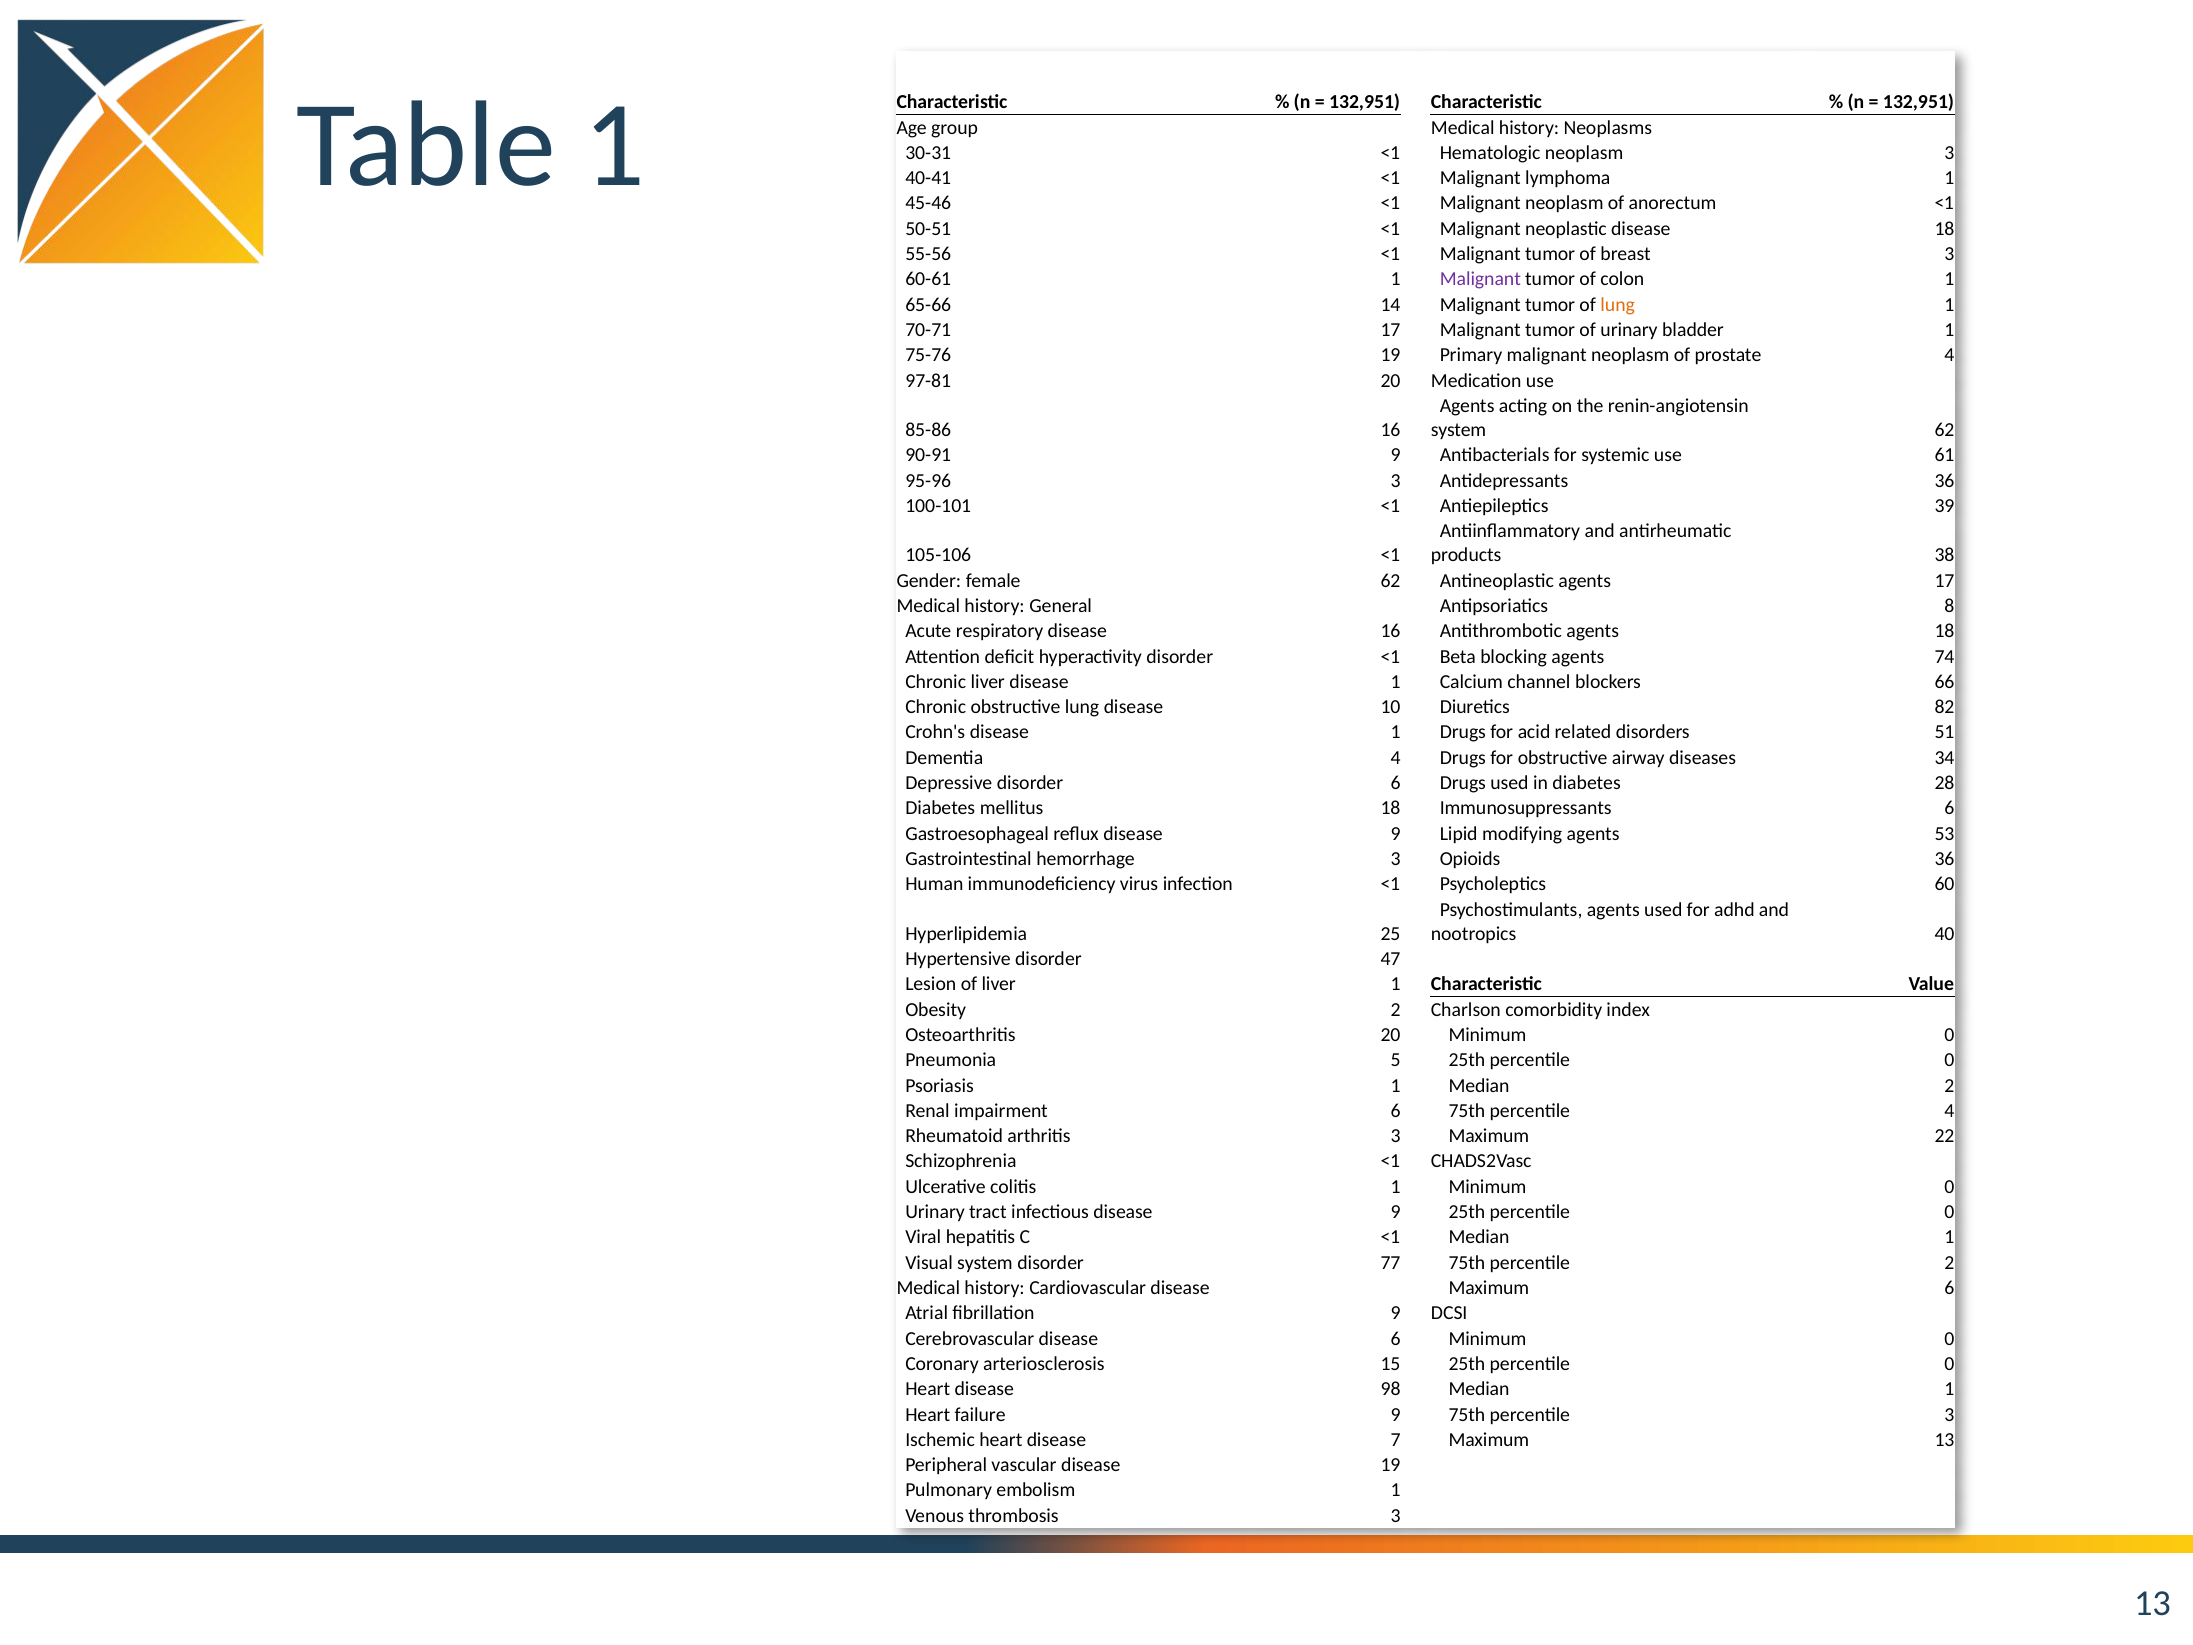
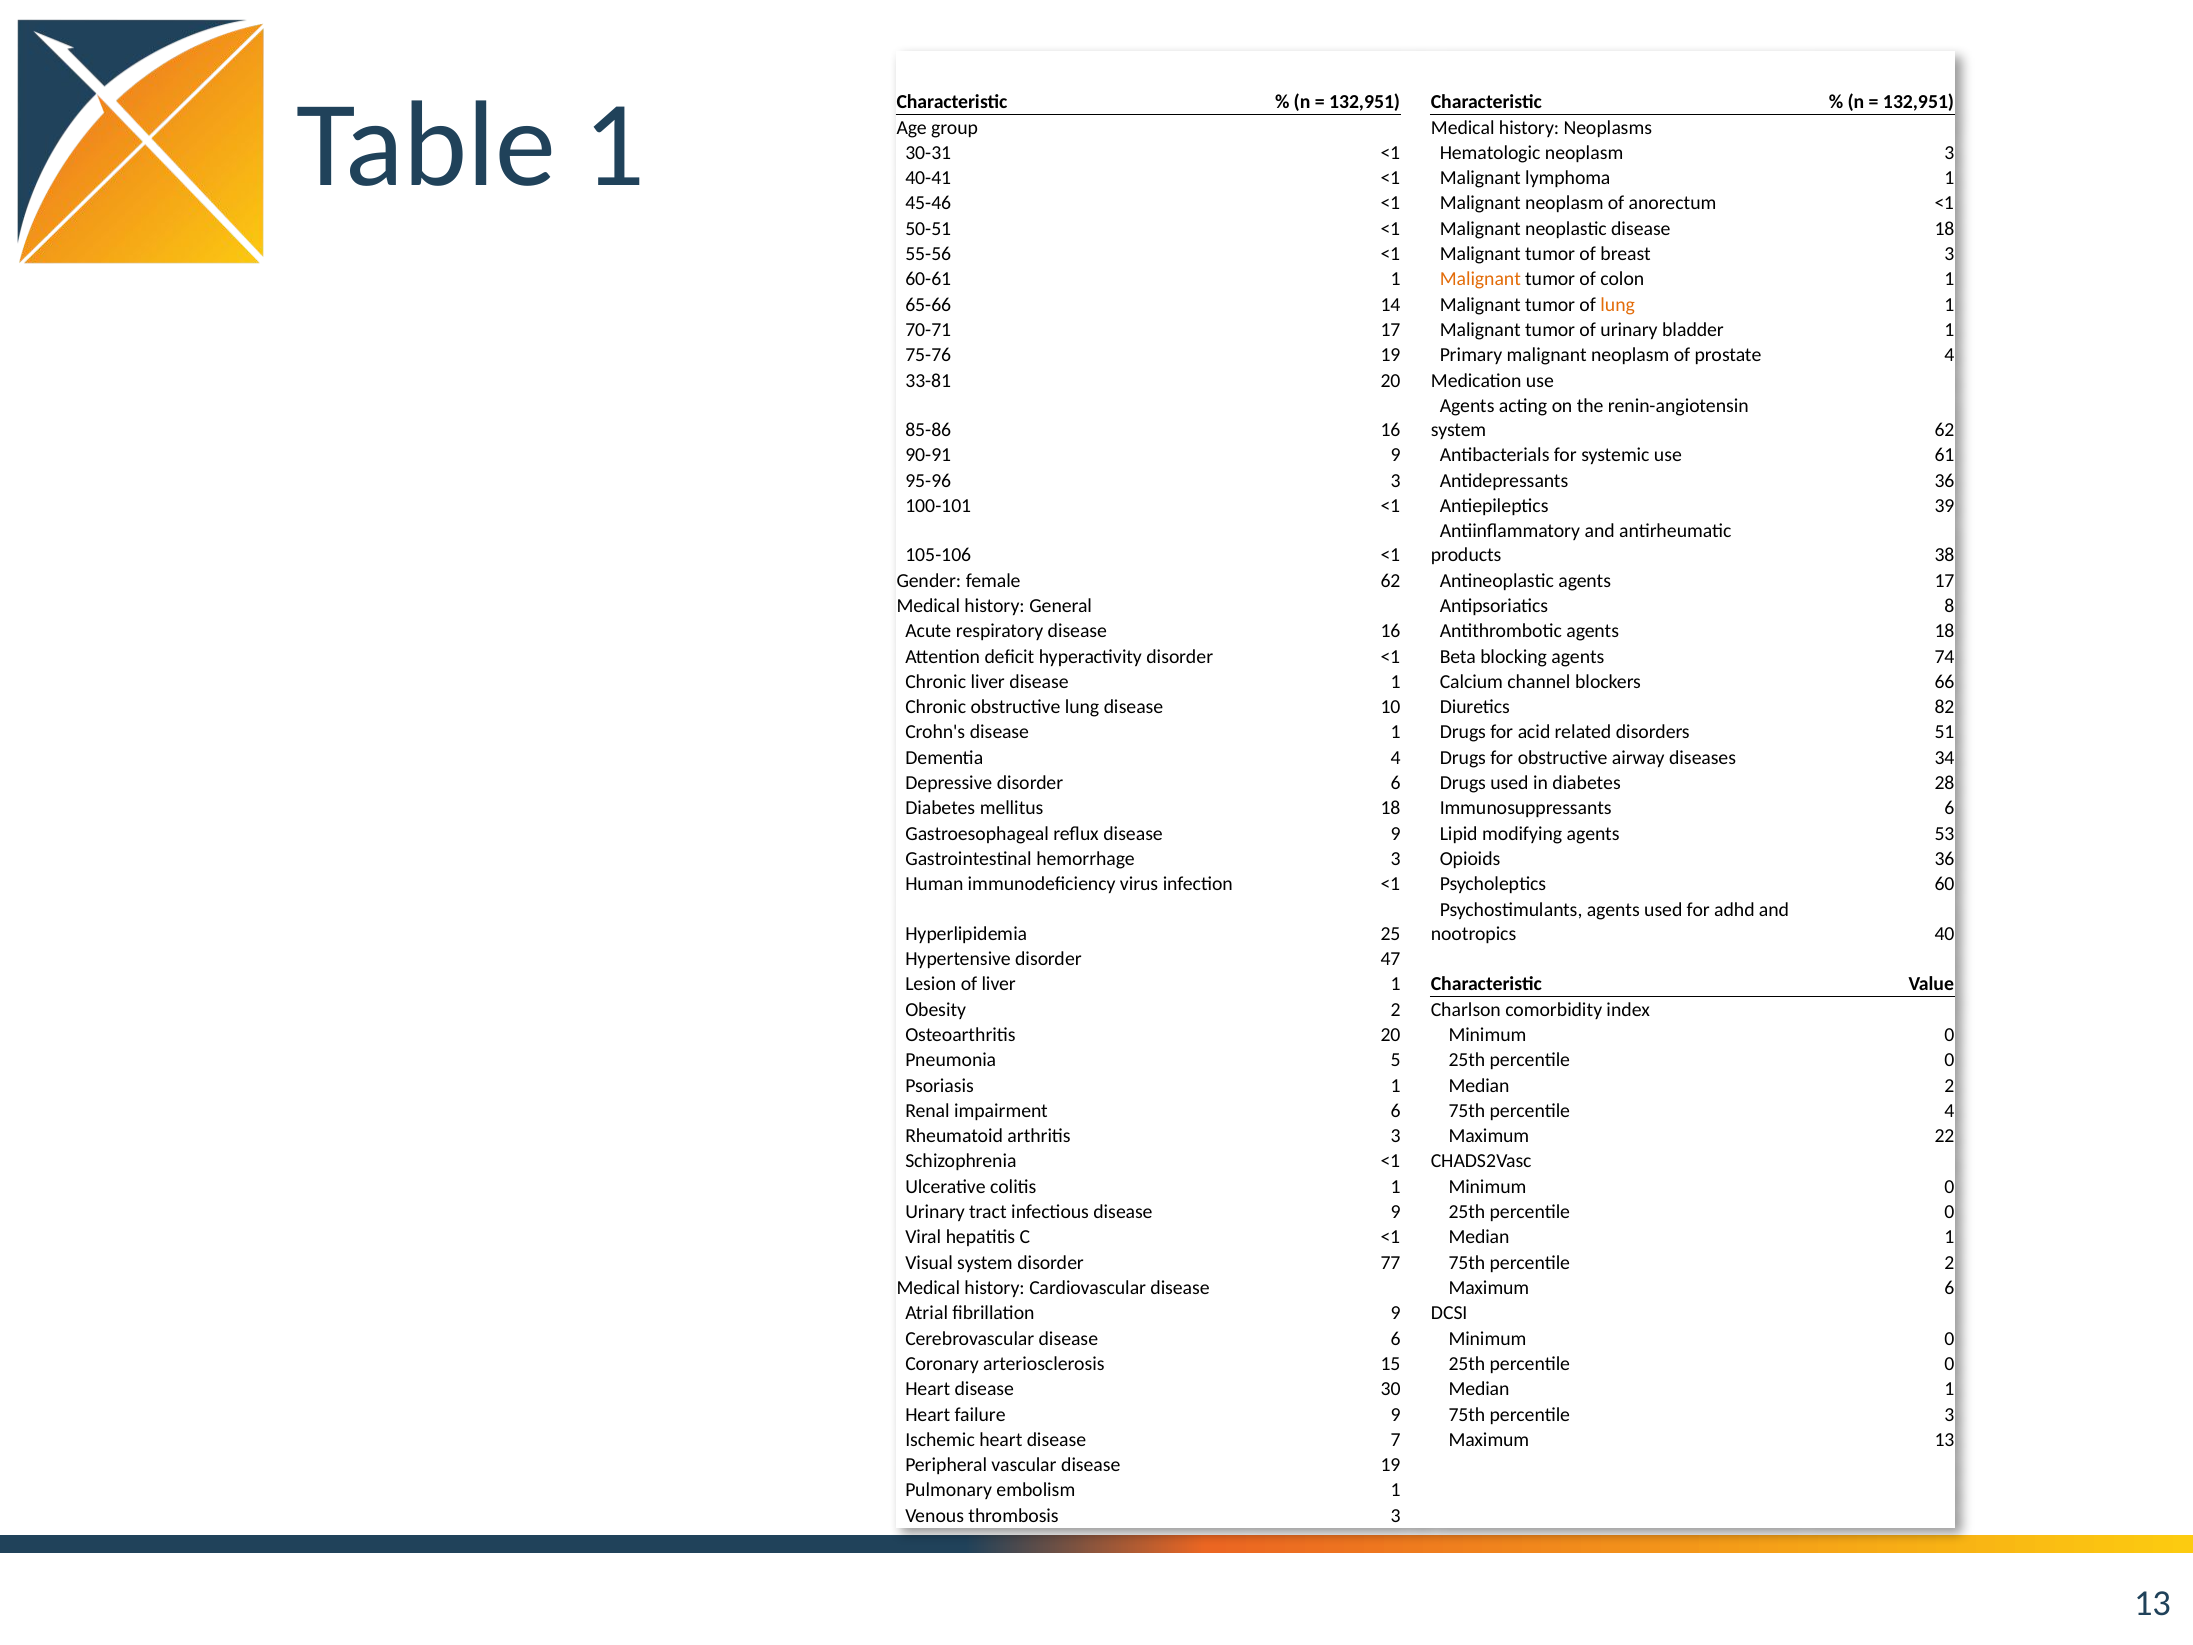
Malignant colour: purple -> orange (1480, 279)
97-81: 97-81 -> 33-81 (928, 380)
98: 98 -> 30 (1391, 1389)
